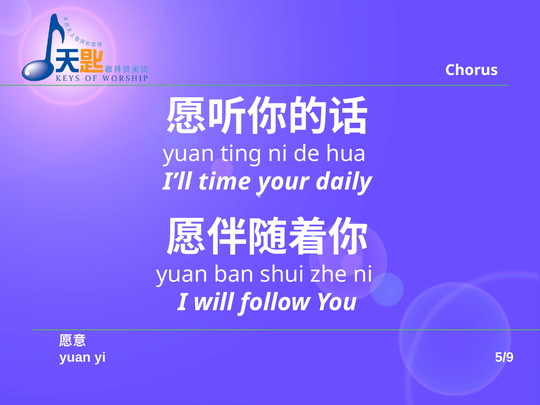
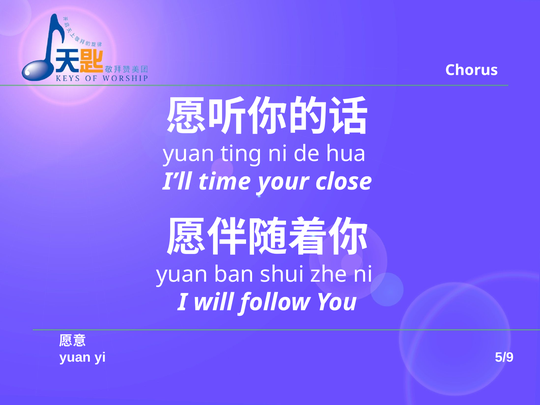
daily: daily -> close (344, 182)
